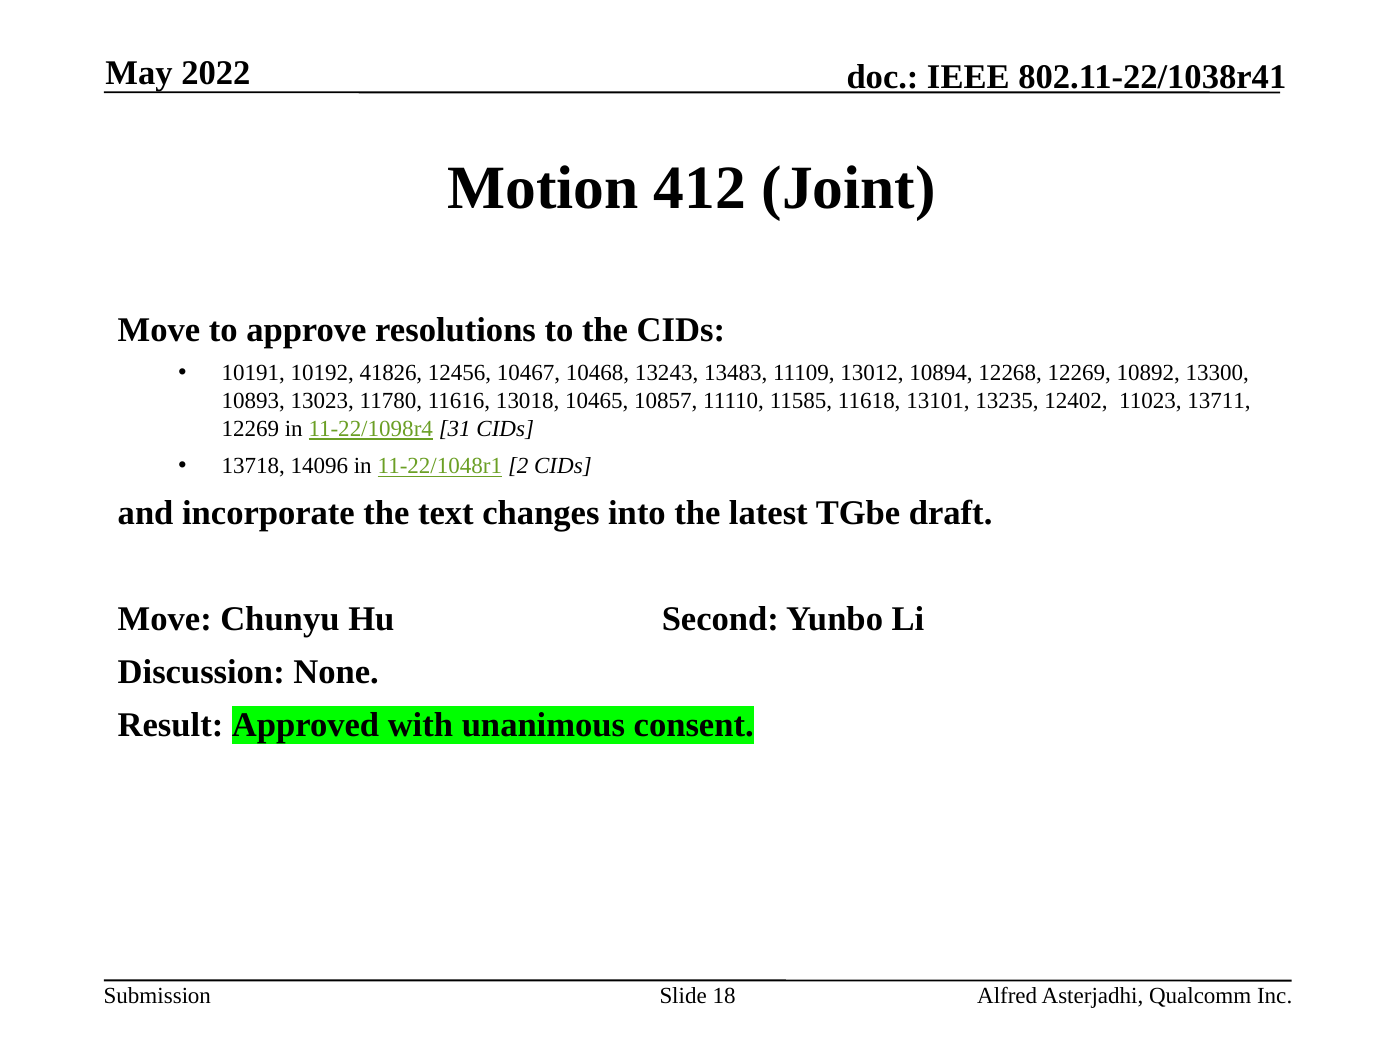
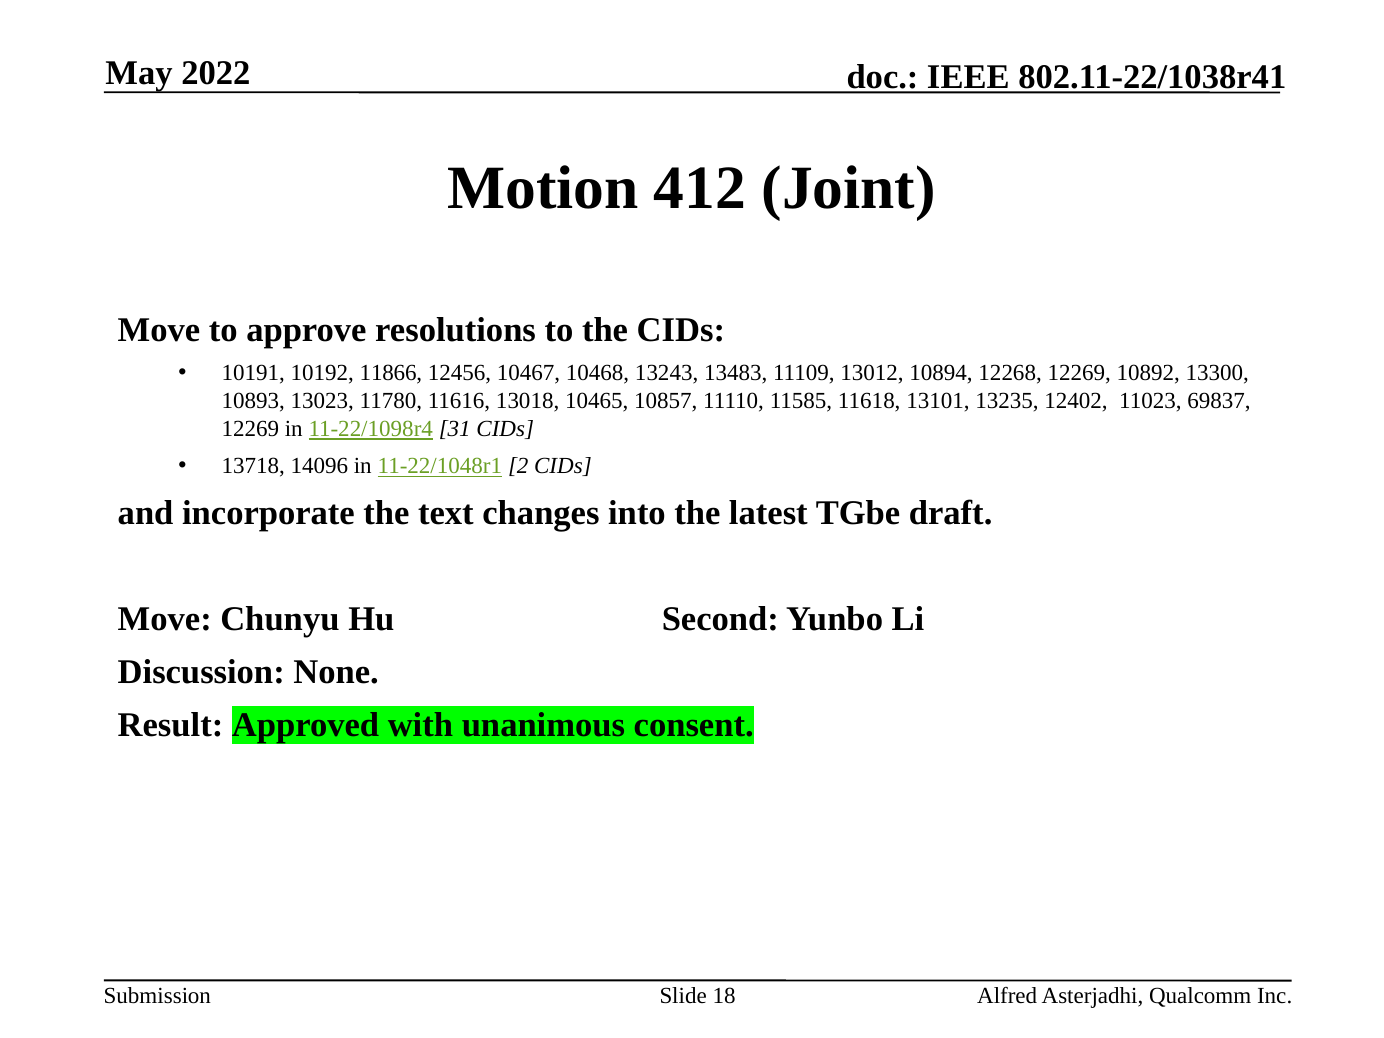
41826: 41826 -> 11866 (391, 373)
13711: 13711 -> 69837 (1219, 401)
